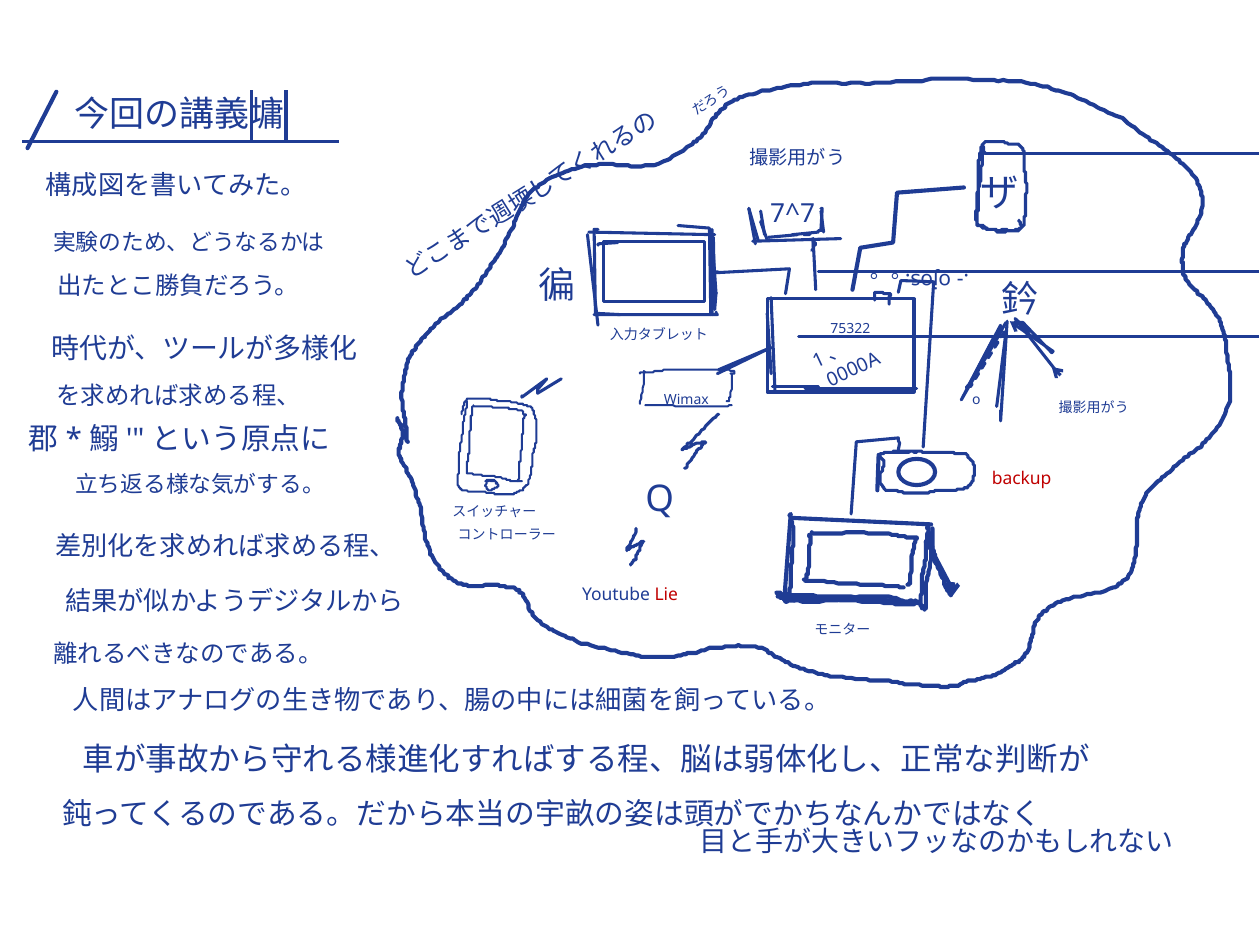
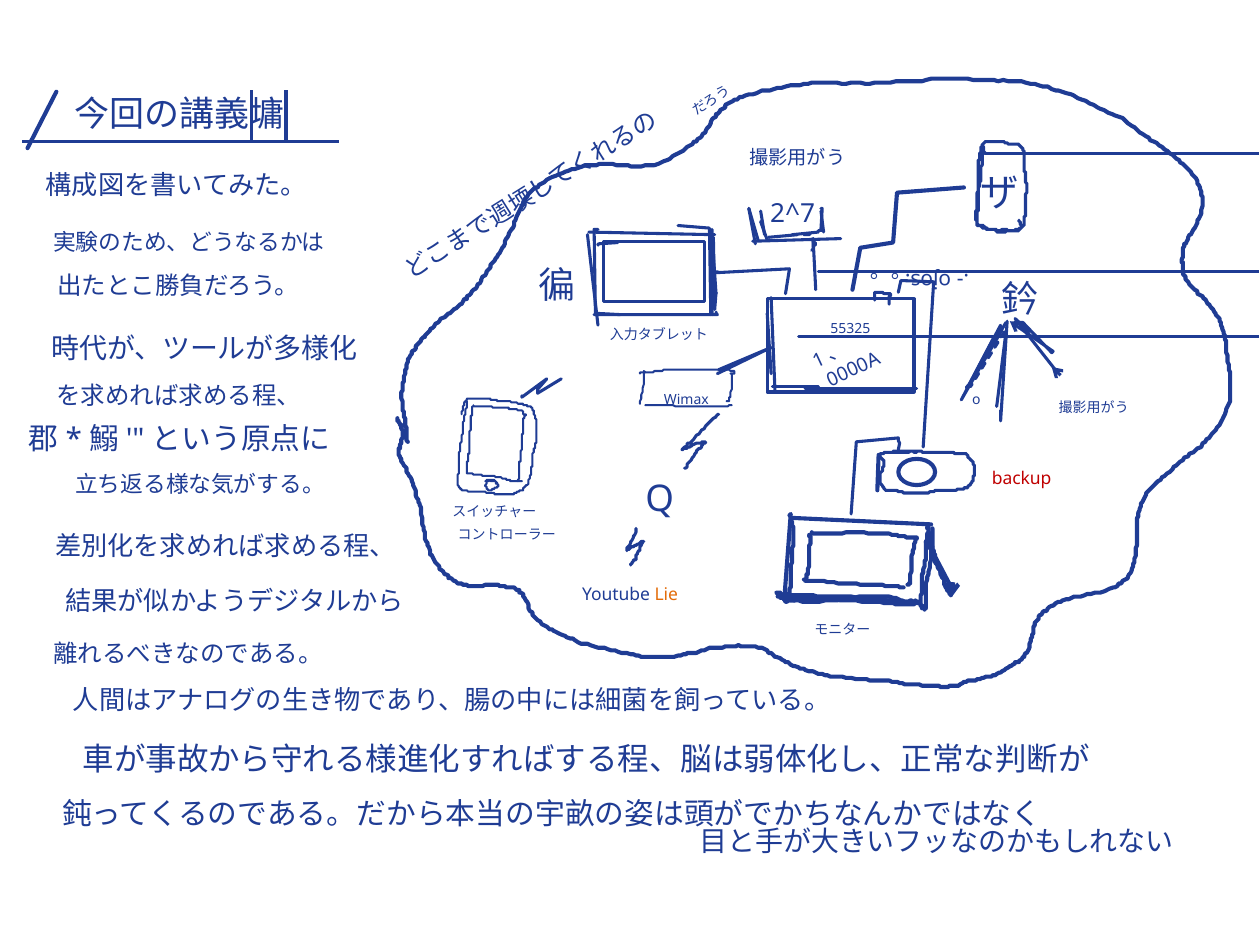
7^7: 7^7 -> 2^7 (793, 214)
75322: 75322 -> 55325 (850, 329)
Lie colour: red -> orange (666, 595)
